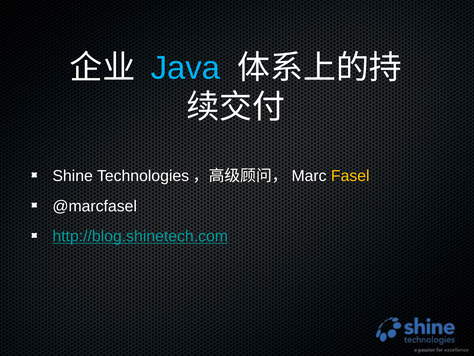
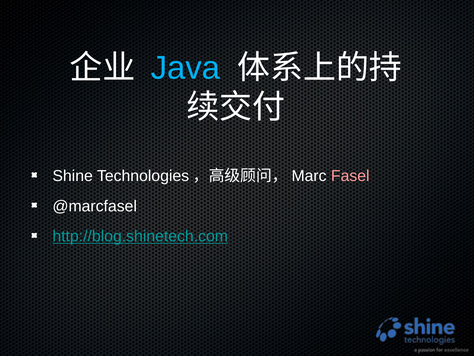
Fasel colour: yellow -> pink (350, 176)
